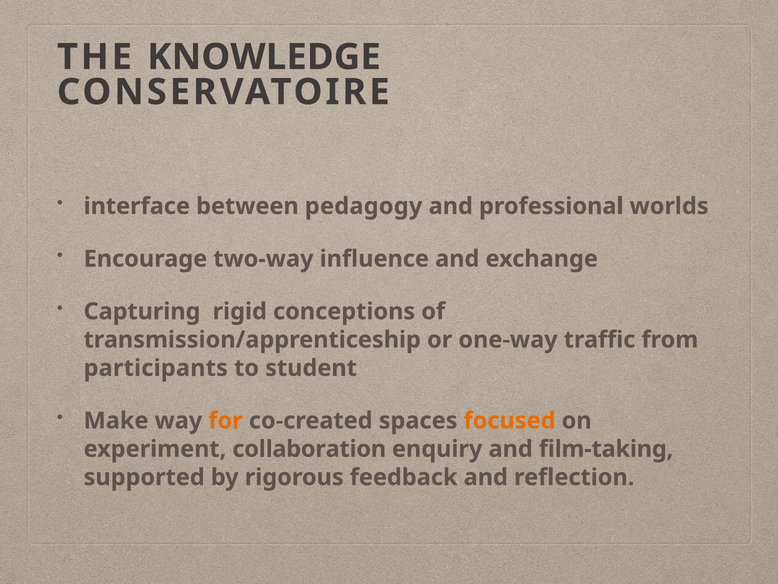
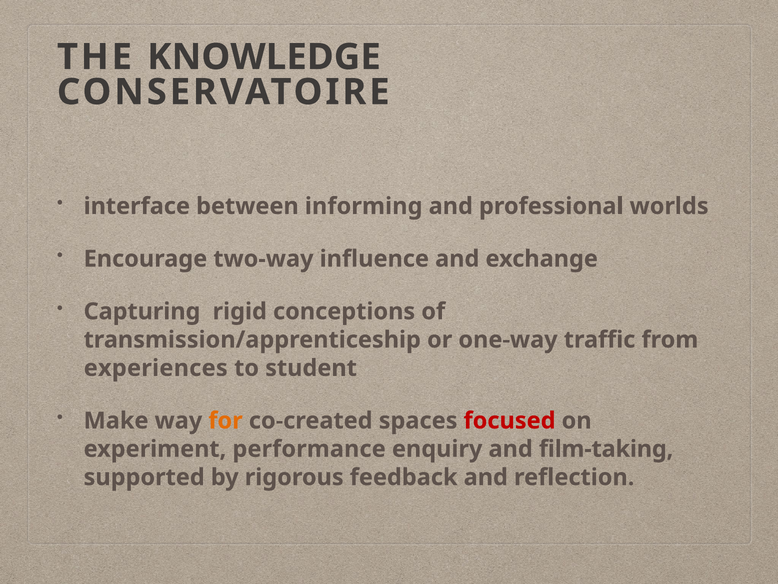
pedagogy: pedagogy -> informing (364, 206)
participants: participants -> experiences (156, 368)
focused colour: orange -> red (510, 420)
collaboration: collaboration -> performance (309, 449)
